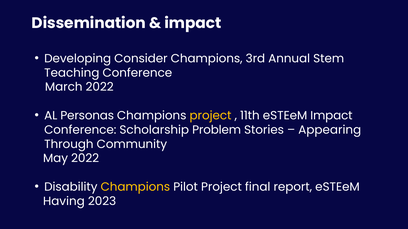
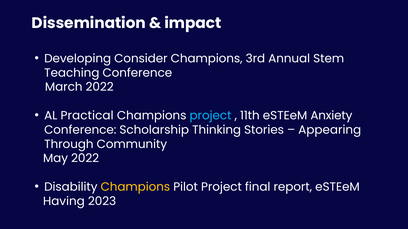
Personas: Personas -> Practical (87, 116)
project colour: yellow -> light blue (211, 116)
eSTEeM Impact: Impact -> Anxiety (331, 116)
Problem: Problem -> Thinking (217, 130)
